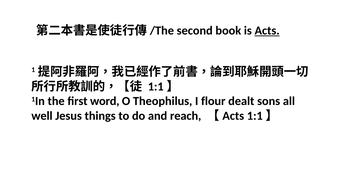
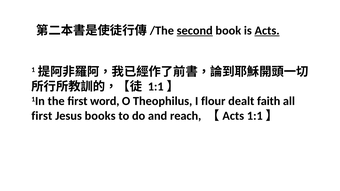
second underline: none -> present (195, 31)
sons: sons -> faith (269, 101)
well: well -> first (42, 116)
things: things -> books (100, 116)
